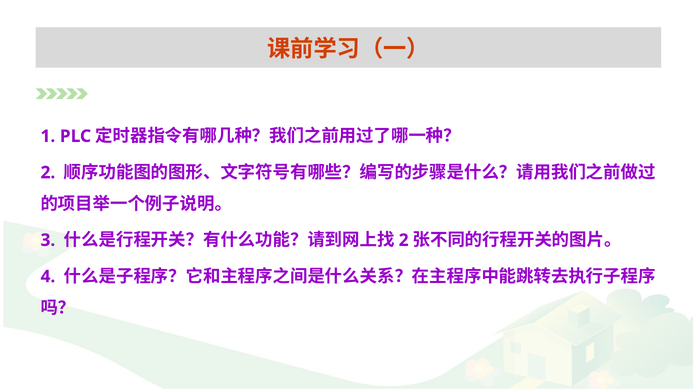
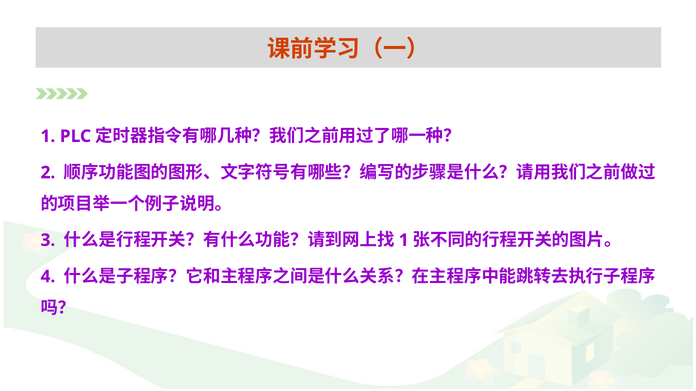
2: 2 -> 1 (404, 240)
